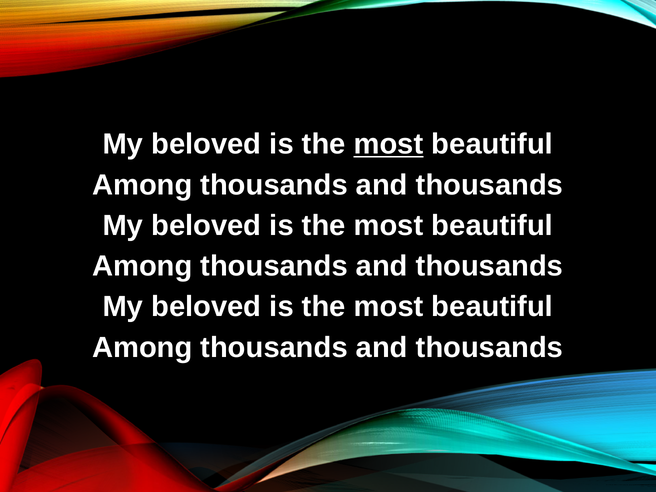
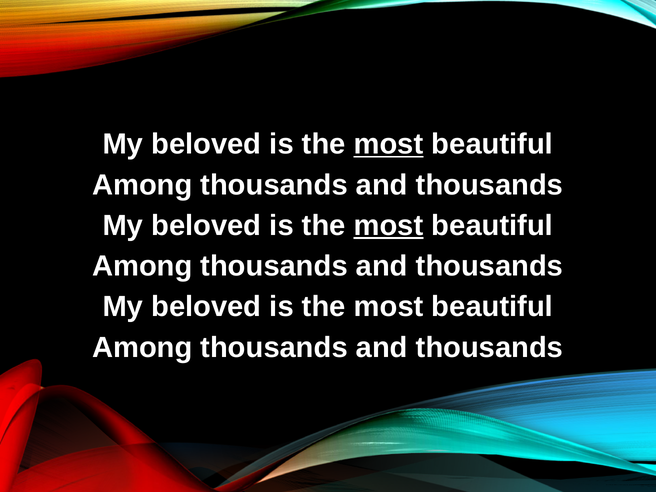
most underline: none -> present (389, 226)
